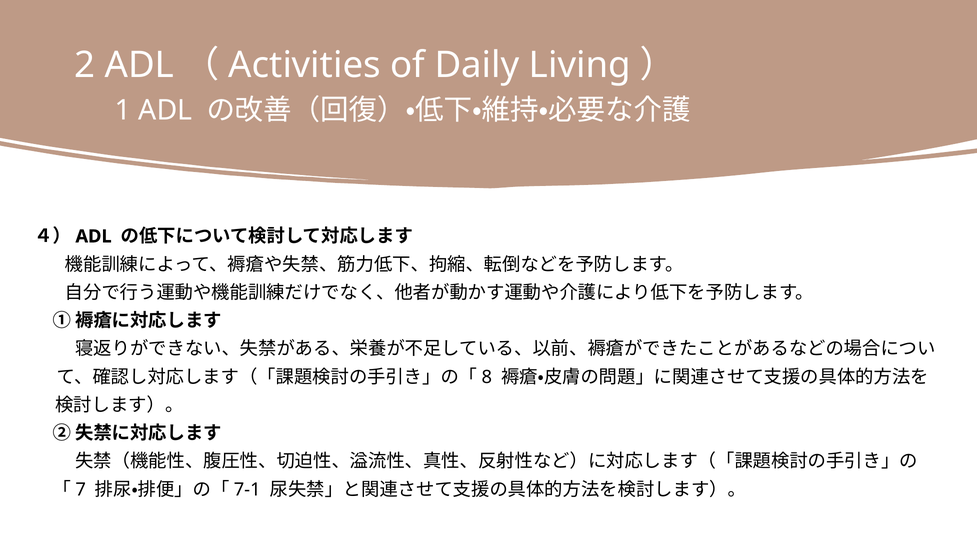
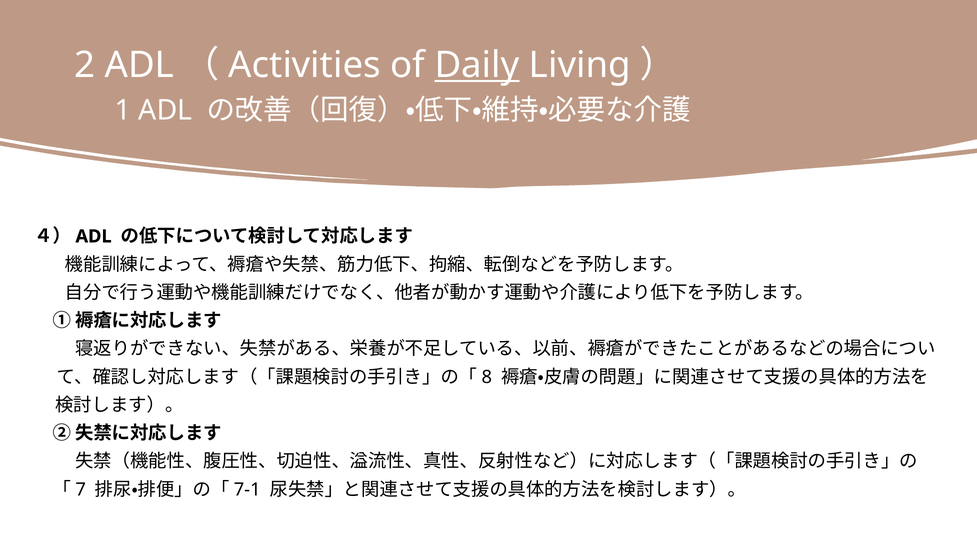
Daily underline: none -> present (477, 65)
